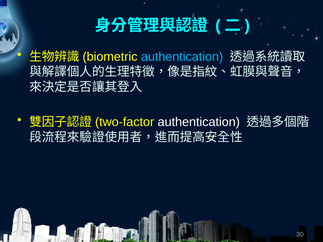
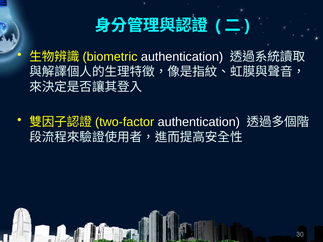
authentication colour: light blue -> white (182, 57)
